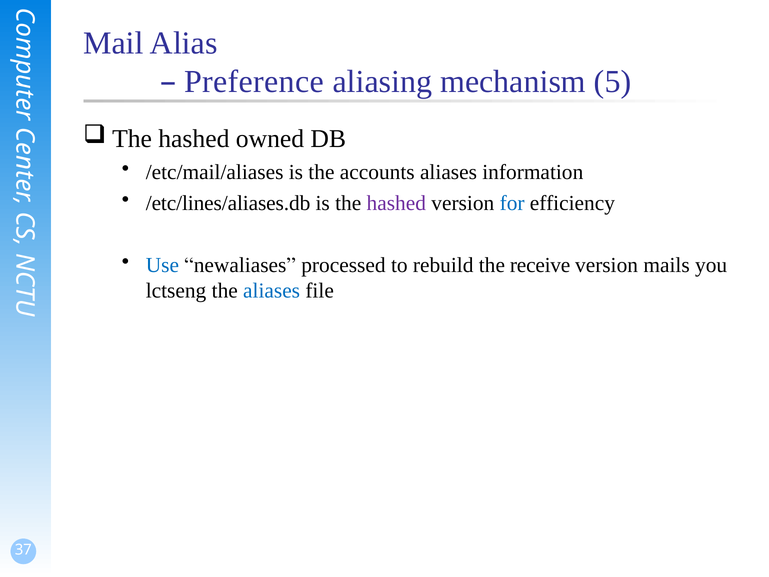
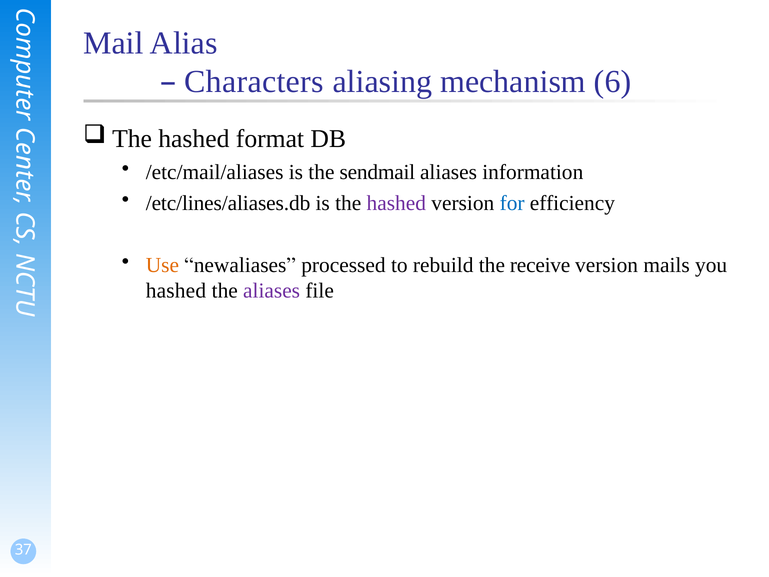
Preference: Preference -> Characters (254, 82)
5: 5 -> 6 (613, 82)
owned: owned -> format (270, 139)
accounts: accounts -> sendmail (377, 172)
Use colour: blue -> orange (162, 265)
lctseng: lctseng -> hashed (176, 291)
aliases colour: blue -> purple (272, 291)
